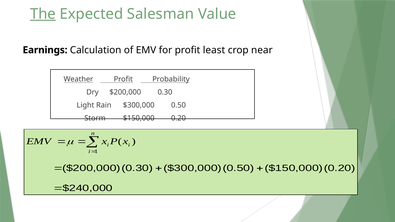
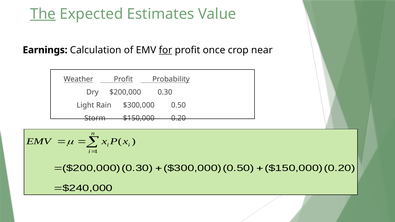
Salesman: Salesman -> Estimates (161, 14)
for underline: none -> present (166, 50)
least: least -> once (214, 50)
